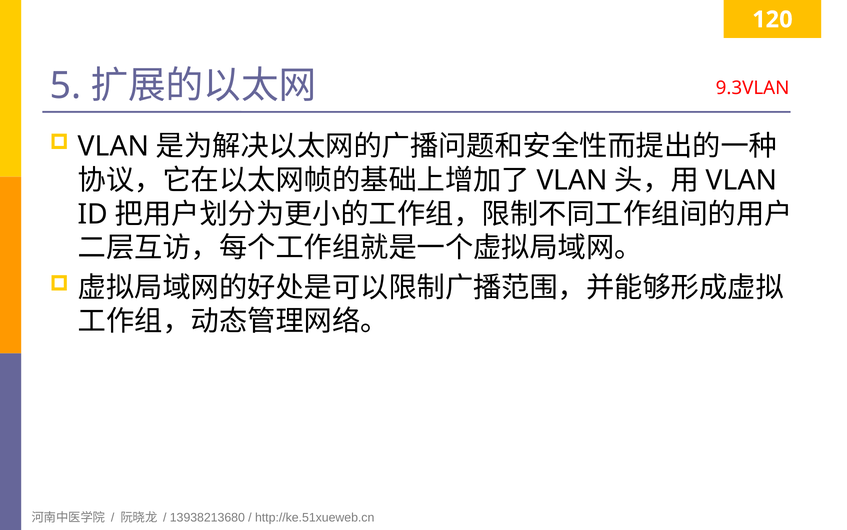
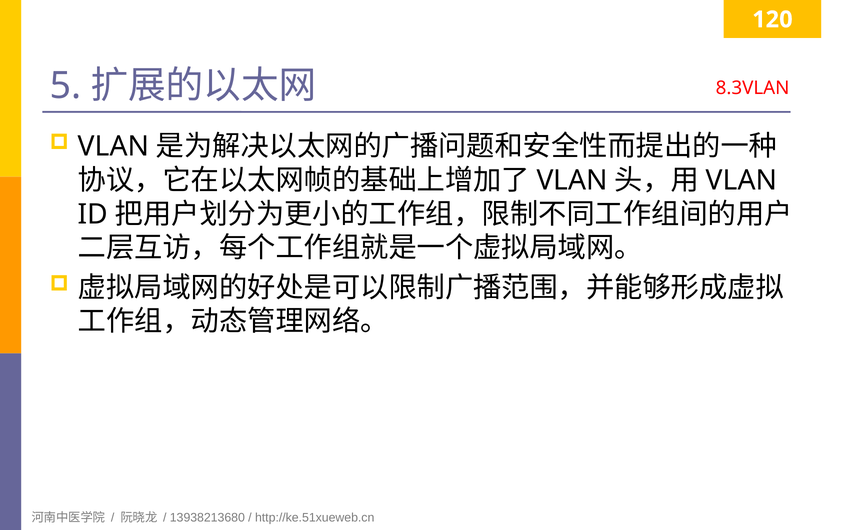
9.3VLAN: 9.3VLAN -> 8.3VLAN (753, 88)
